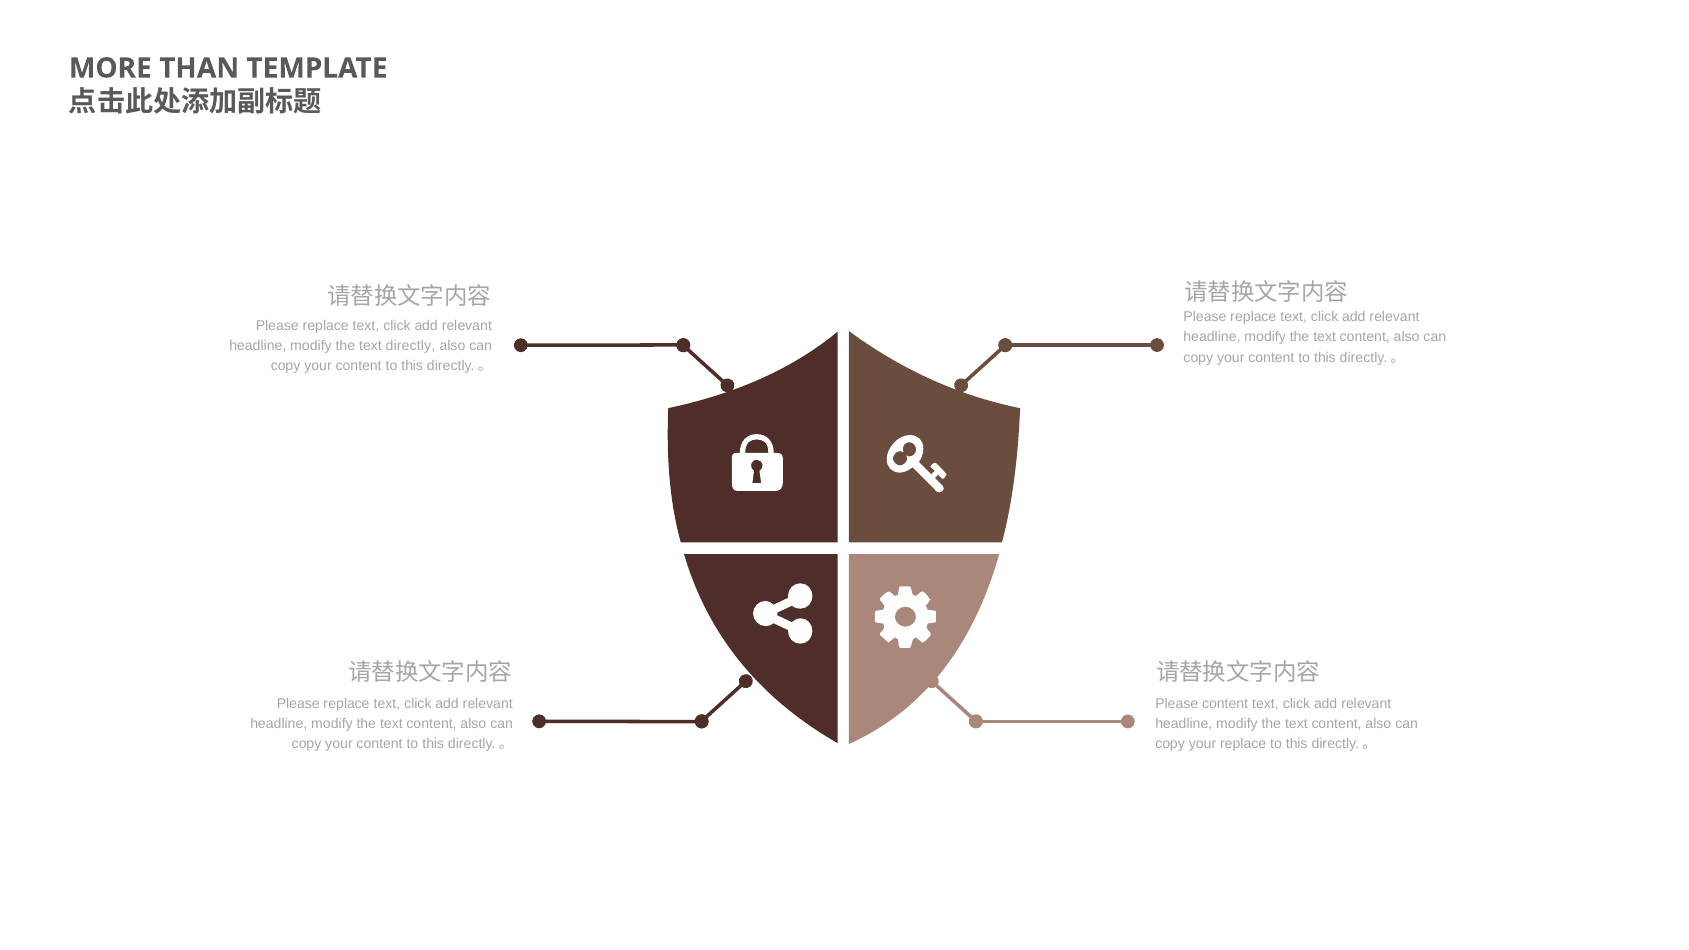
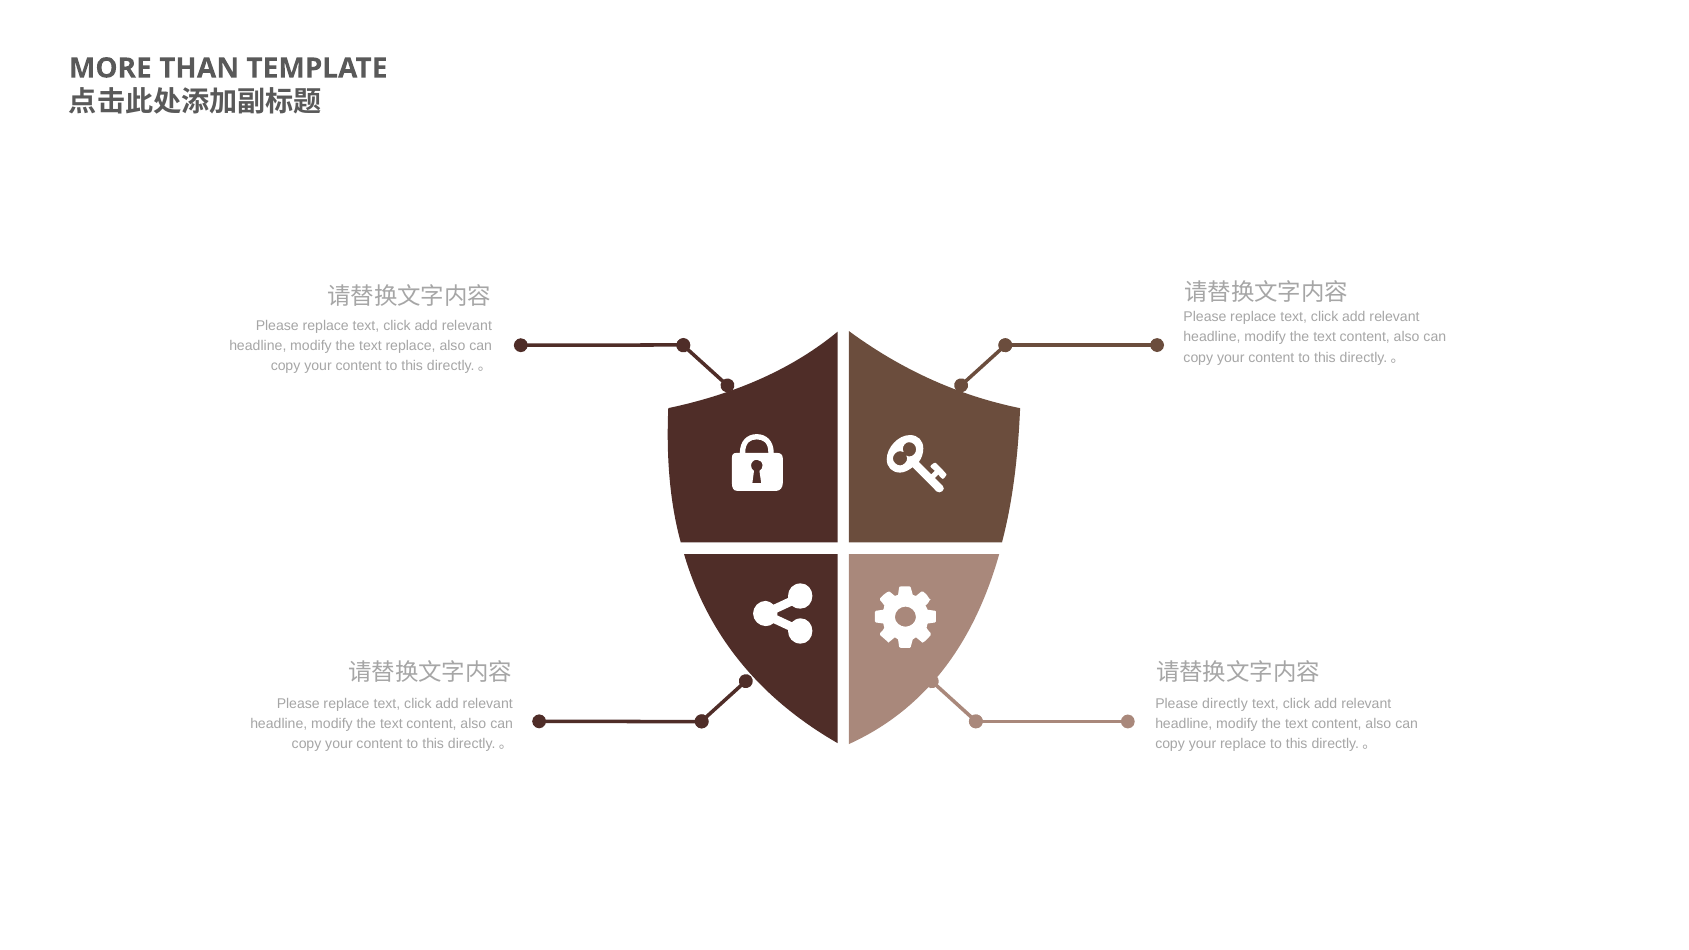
text directly: directly -> replace (411, 346)
Please content: content -> directly (1225, 704)
